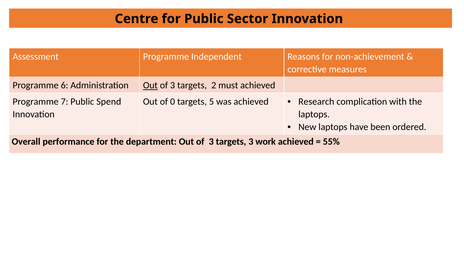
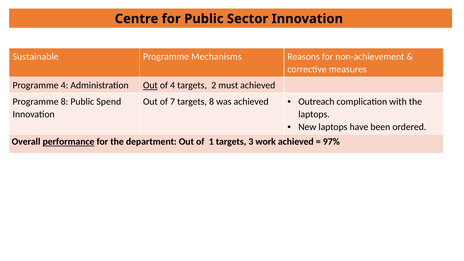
Assessment: Assessment -> Sustainable (36, 57)
Independent: Independent -> Mechanisms (216, 57)
Programme 6: 6 -> 4 (65, 85)
3: 3 -> 4 (173, 85)
Programme 7: 7 -> 8 (65, 102)
0: 0 -> 7 (173, 102)
targets 5: 5 -> 8 (212, 102)
Research: Research -> Outreach (316, 102)
performance underline: none -> present (69, 142)
department Out of 3: 3 -> 1 (211, 142)
55%: 55% -> 97% (331, 142)
